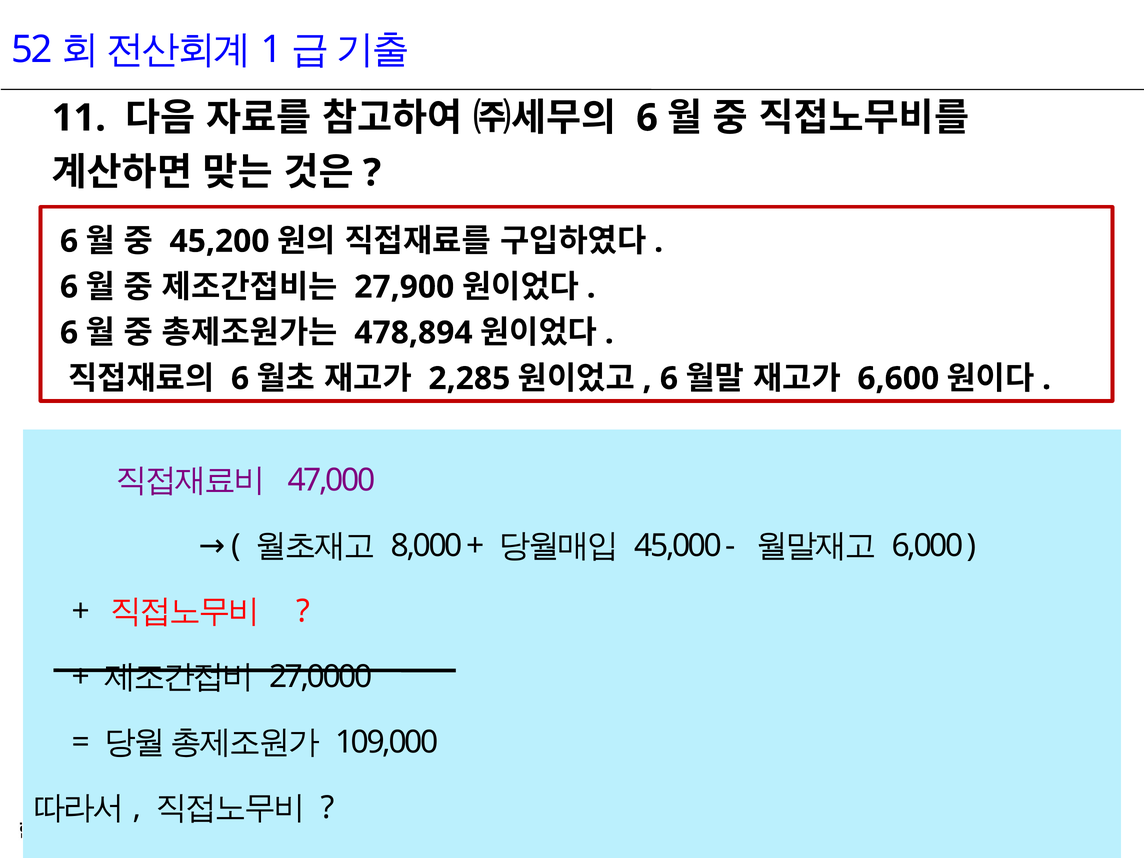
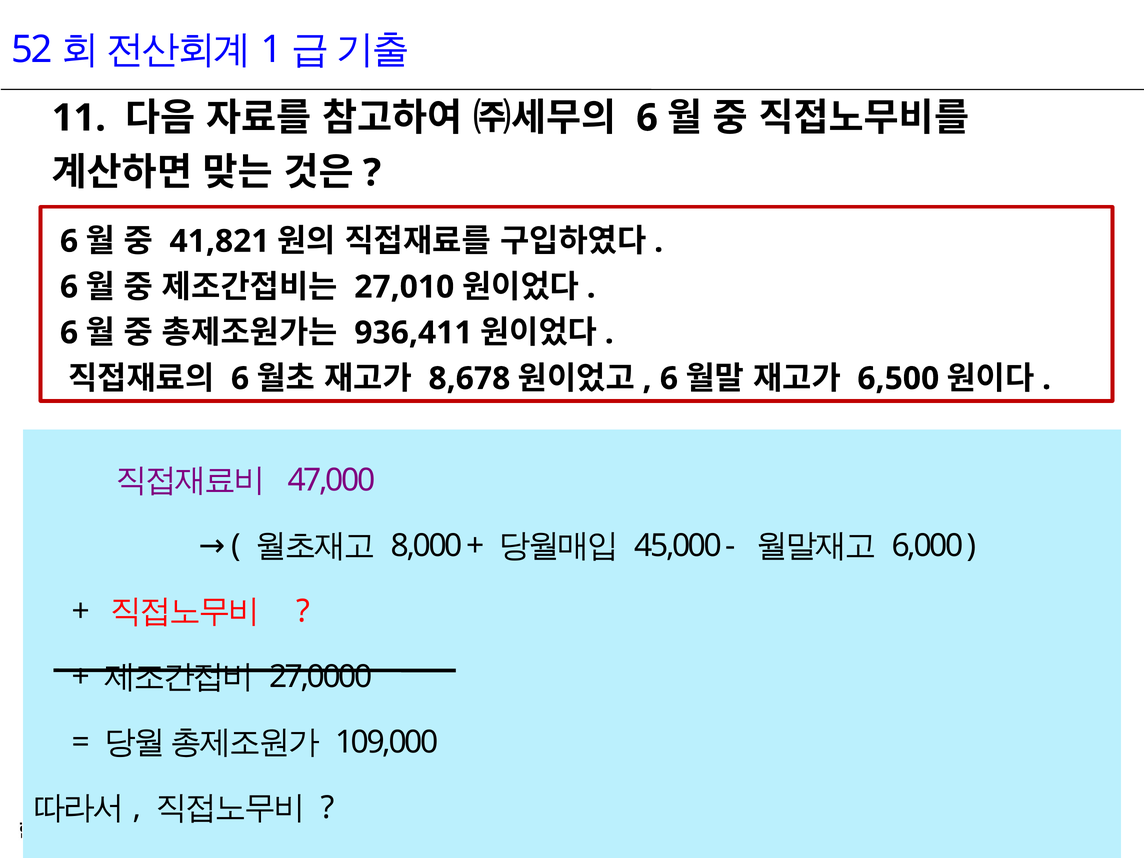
45,200: 45,200 -> 41,821 (220, 241)
27,900: 27,900 -> 27,010 (404, 287)
478,894: 478,894 -> 936,411 (413, 333)
2,285: 2,285 -> 8,678 (469, 379)
6,600: 6,600 -> 6,500 (898, 379)
